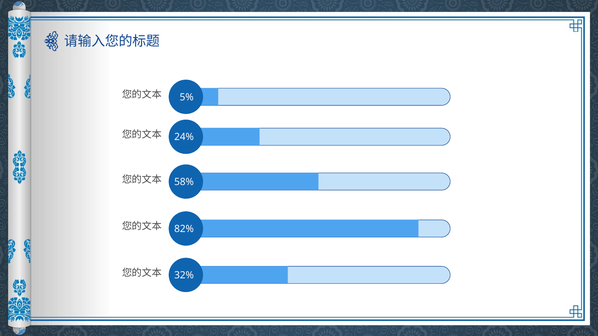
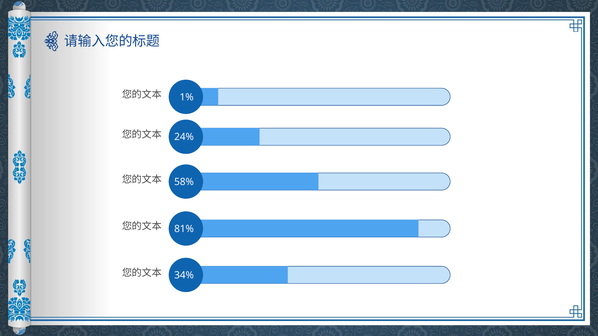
5%: 5% -> 1% (187, 97)
82%: 82% -> 81% (184, 229)
32%: 32% -> 34% (184, 275)
